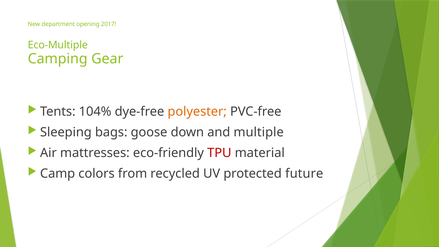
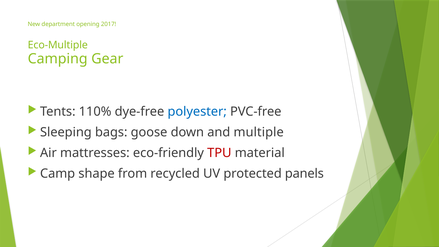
104%: 104% -> 110% (95, 112)
polyester colour: orange -> blue (197, 112)
colors: colors -> shape (97, 173)
future: future -> panels (304, 173)
